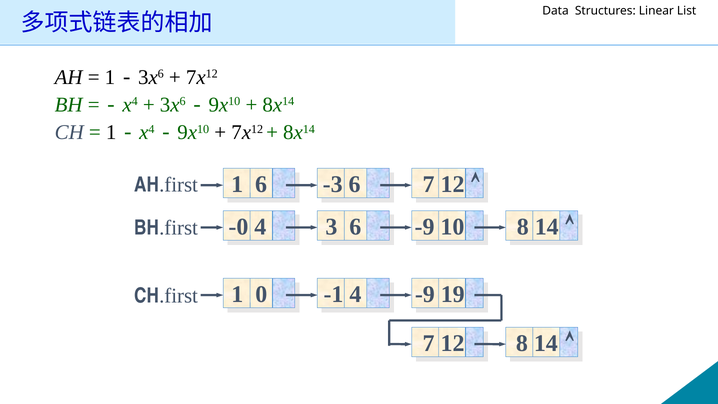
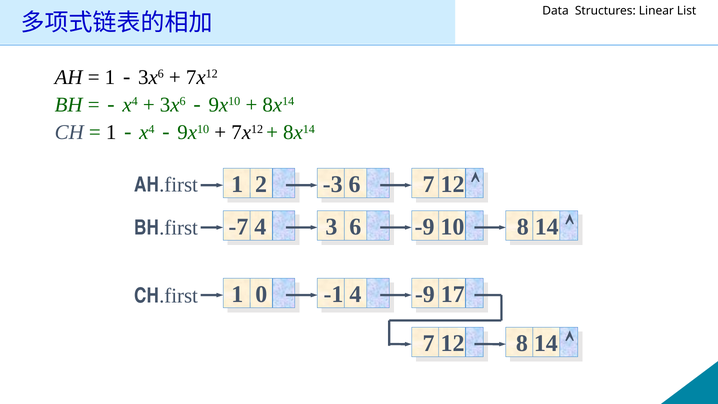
1 6: 6 -> 2 (261, 184)
-0: -0 -> -7 (238, 227)
19: 19 -> 17 (453, 294)
